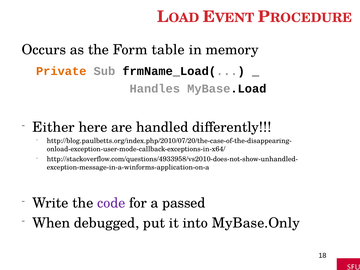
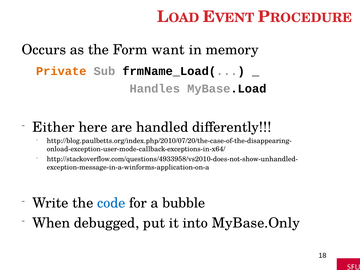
table: table -> want (168, 50)
code colour: purple -> blue (111, 203)
passed: passed -> bubble (184, 203)
